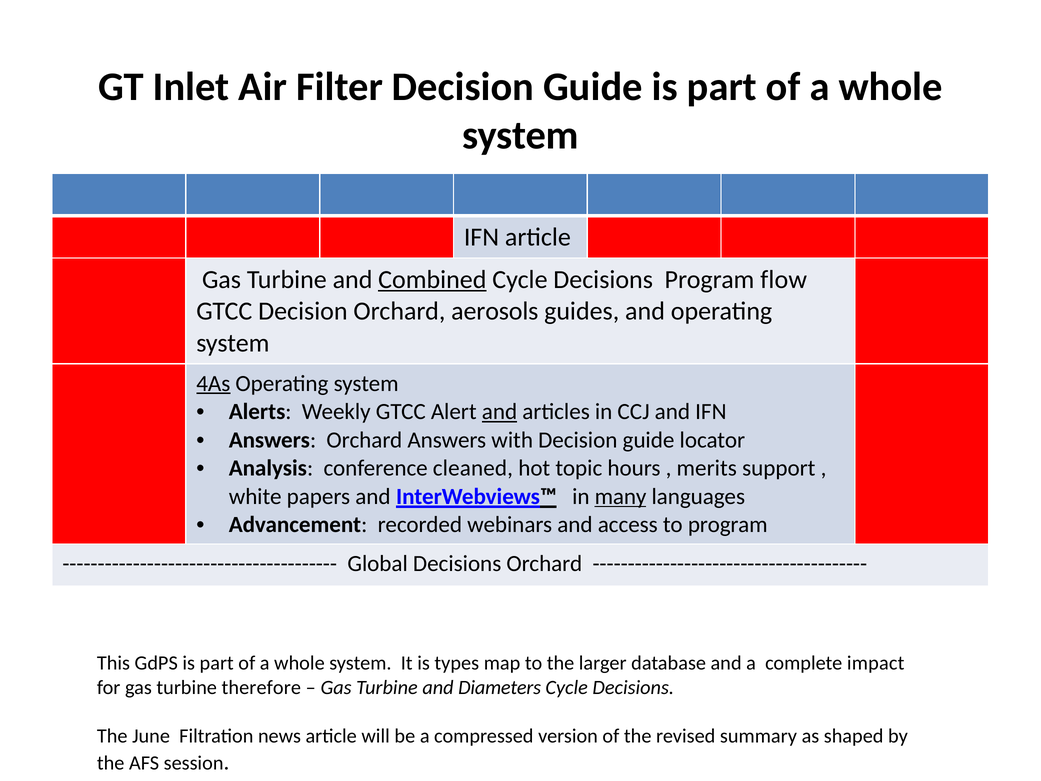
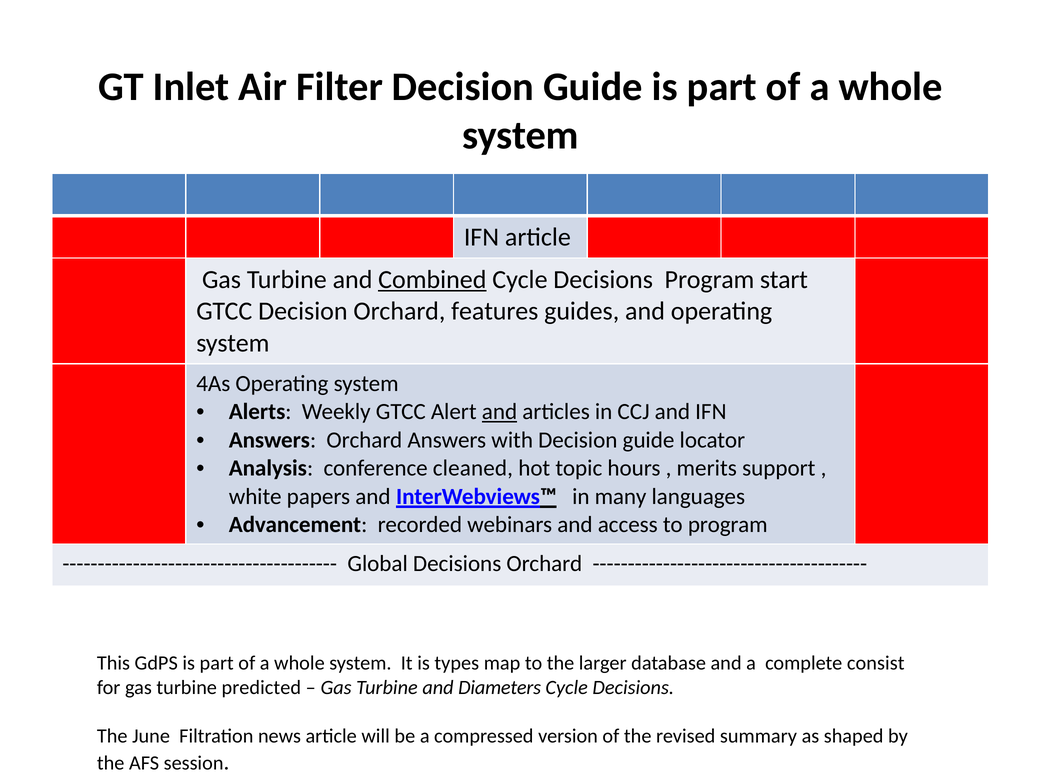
flow: flow -> start (784, 279)
aerosols: aerosols -> features (495, 311)
4As underline: present -> none (213, 383)
many underline: present -> none (621, 496)
impact: impact -> consist (876, 663)
therefore: therefore -> predicted (261, 687)
